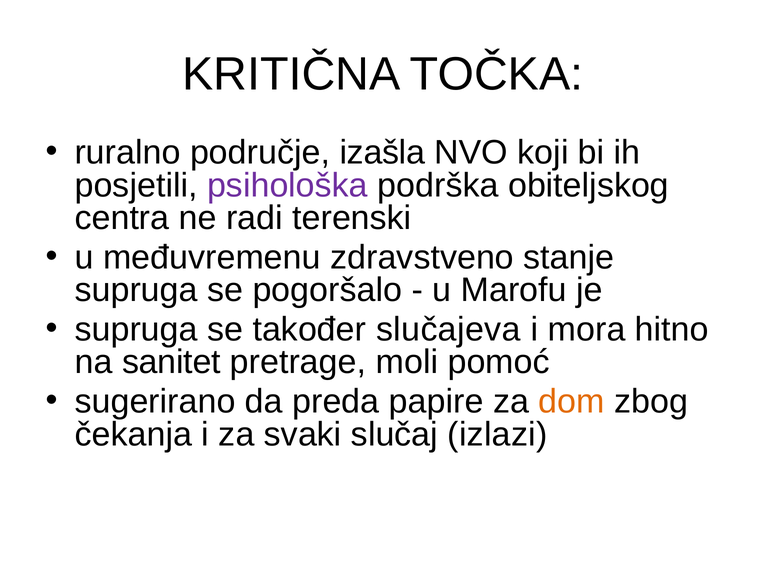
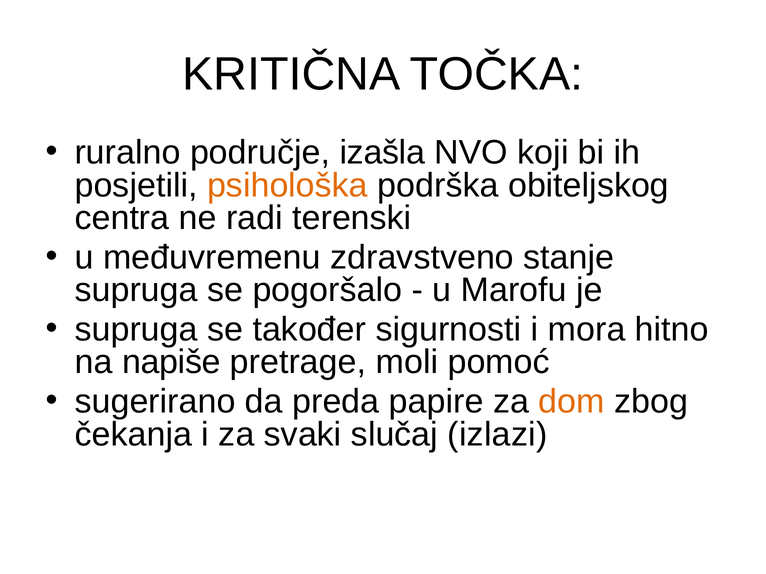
psihološka colour: purple -> orange (287, 185)
slučajeva: slučajeva -> sigurnosti (448, 330)
sanitet: sanitet -> napiše (171, 363)
